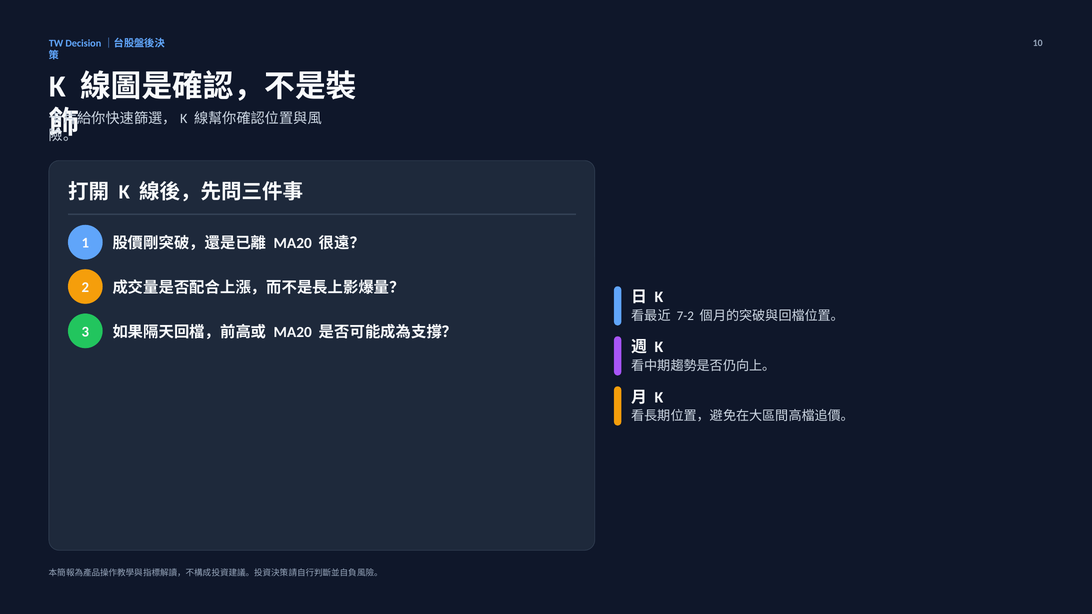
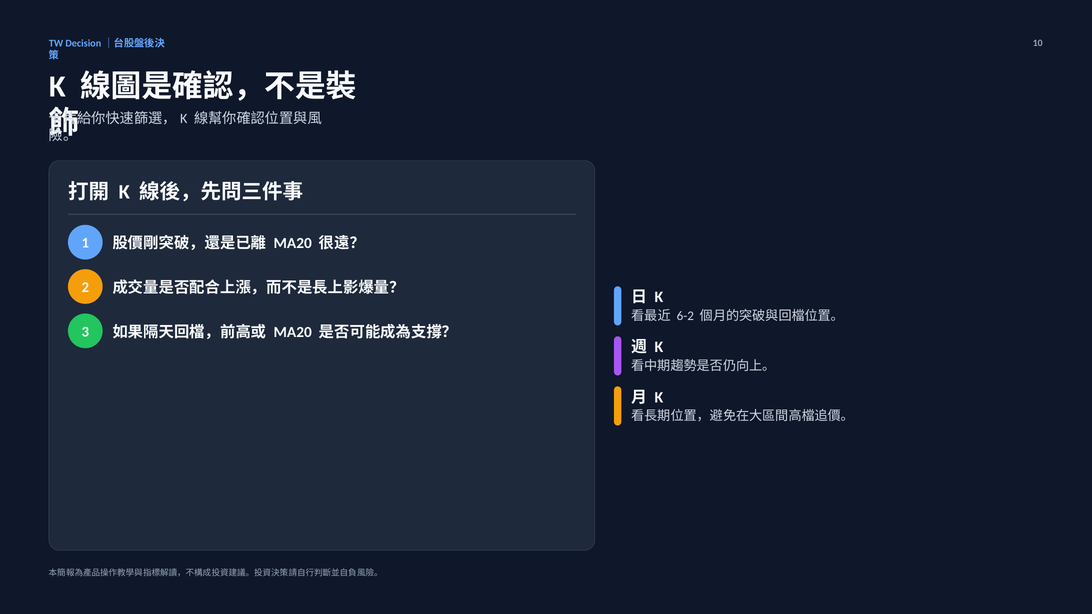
7-2: 7-2 -> 6-2 (685, 316)
